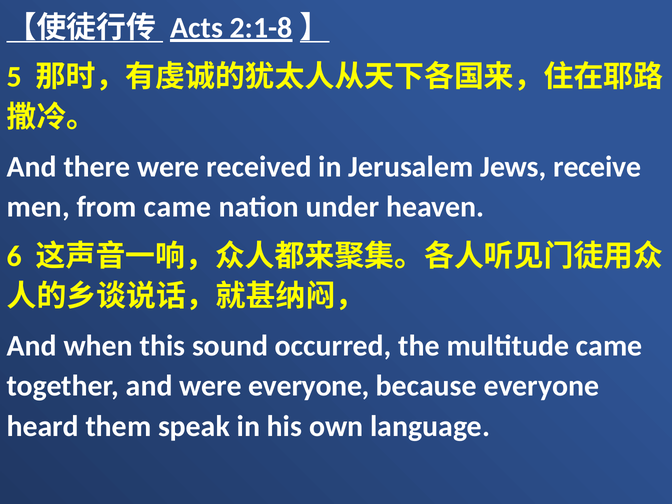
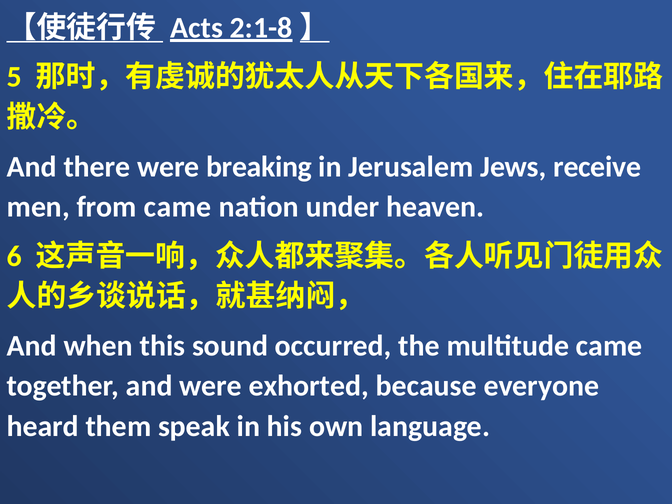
received: received -> breaking (259, 167)
were everyone: everyone -> exhorted (309, 386)
